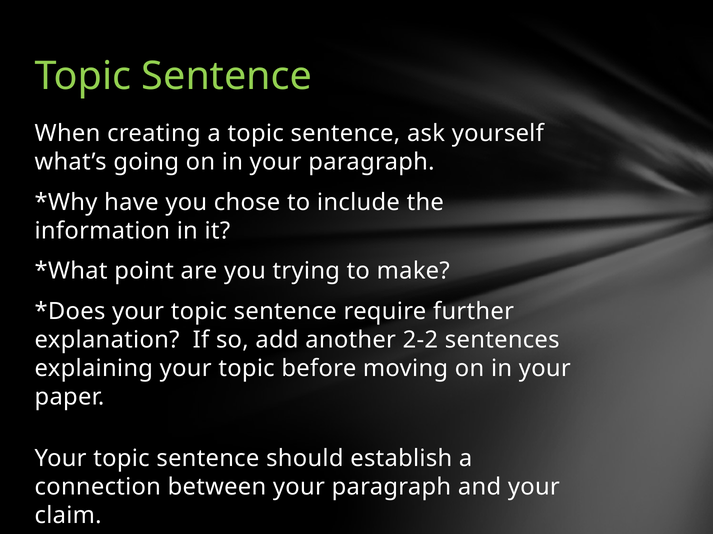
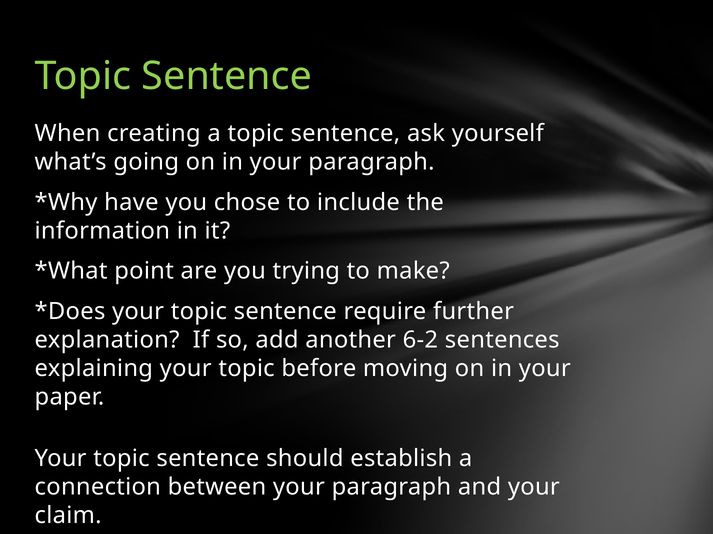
2-2: 2-2 -> 6-2 (420, 340)
